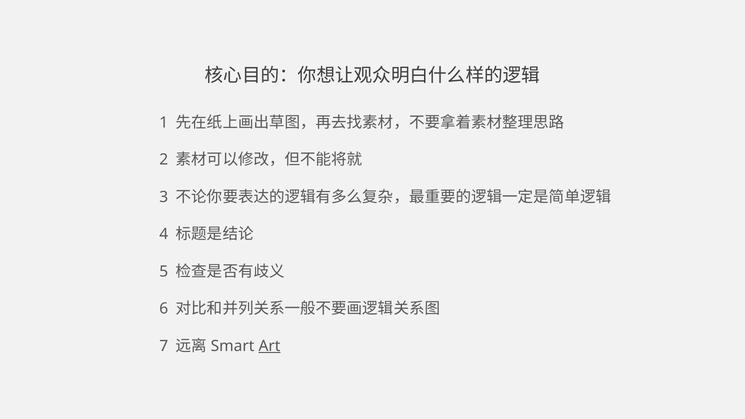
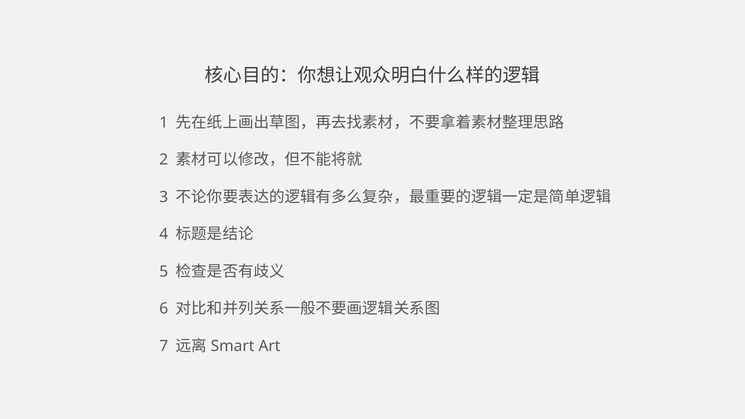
Art underline: present -> none (270, 346)
